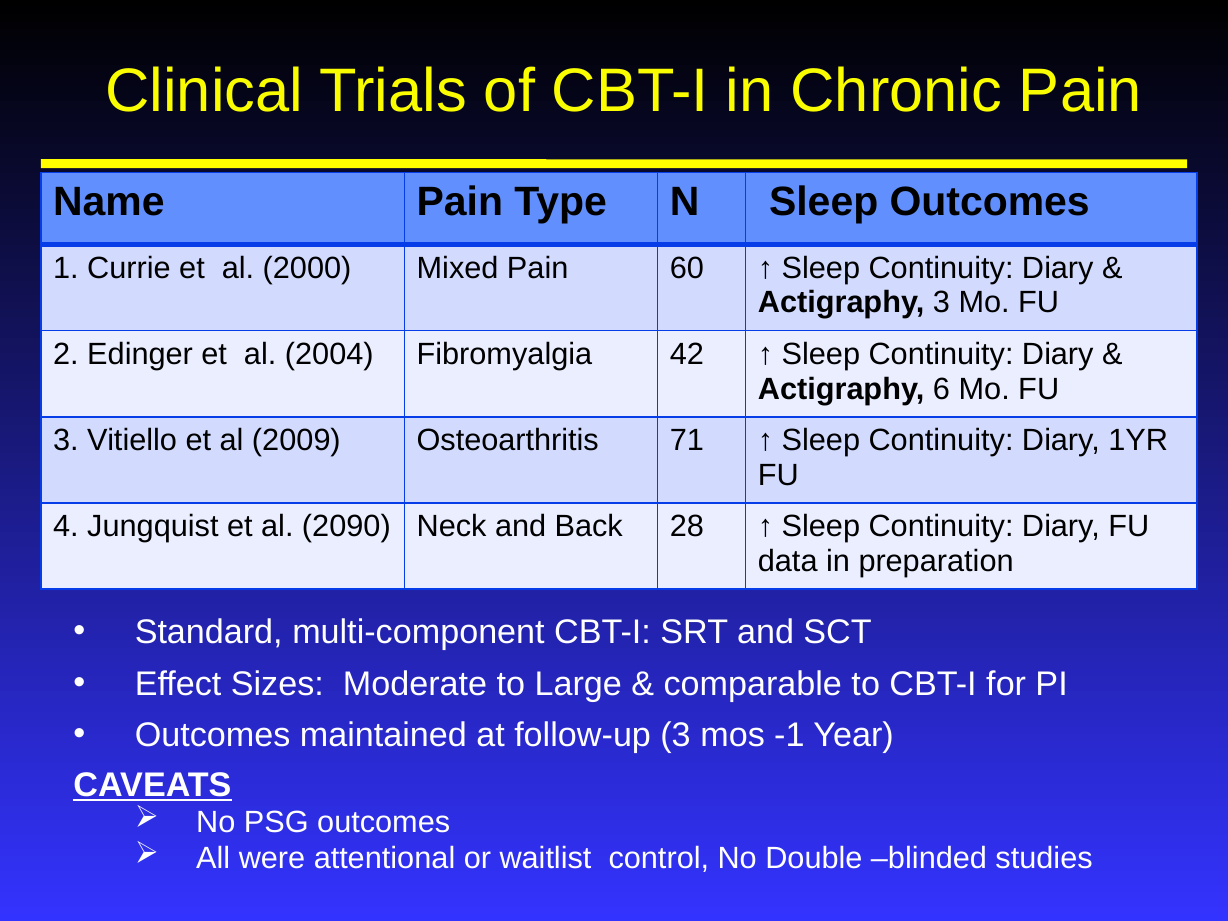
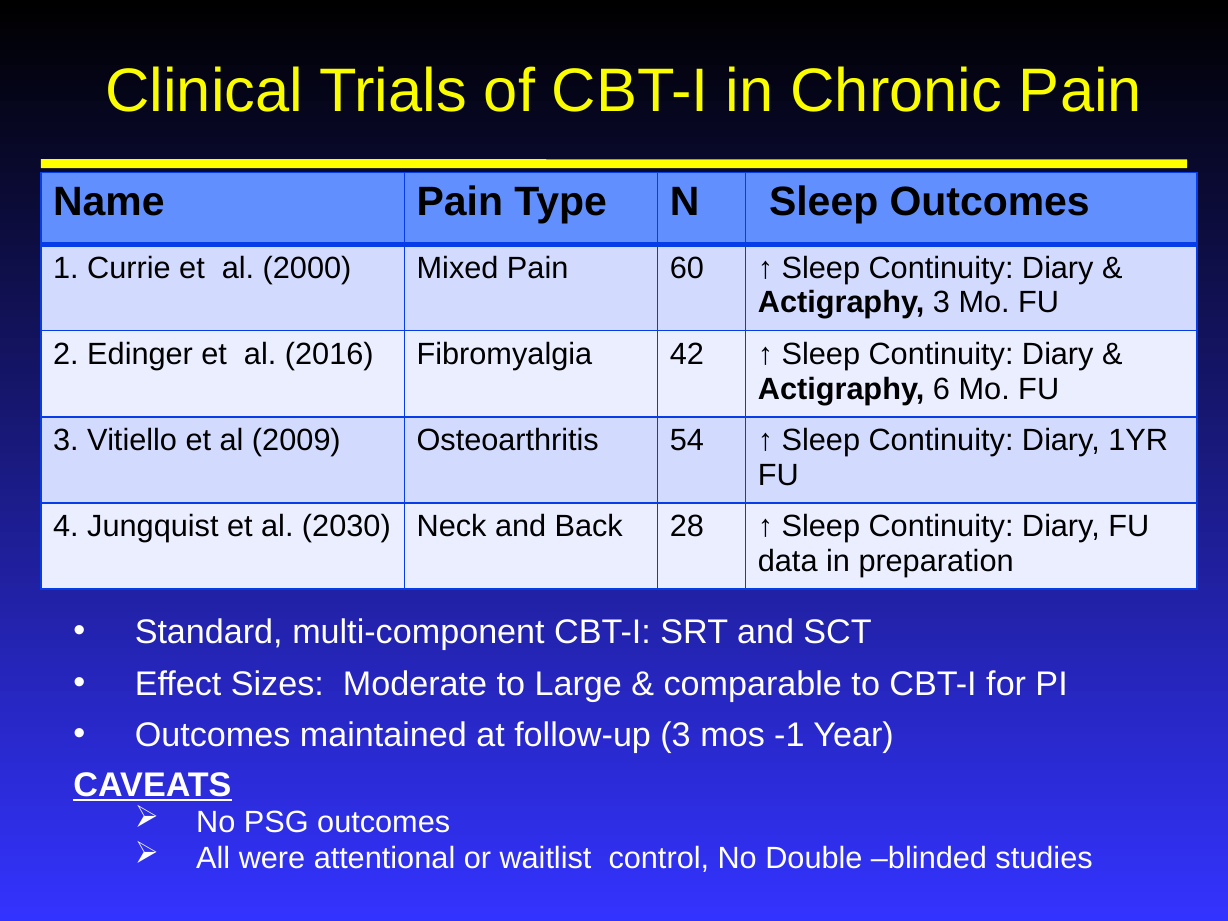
2004: 2004 -> 2016 (329, 354)
71: 71 -> 54 (687, 441)
2090: 2090 -> 2030 (346, 527)
